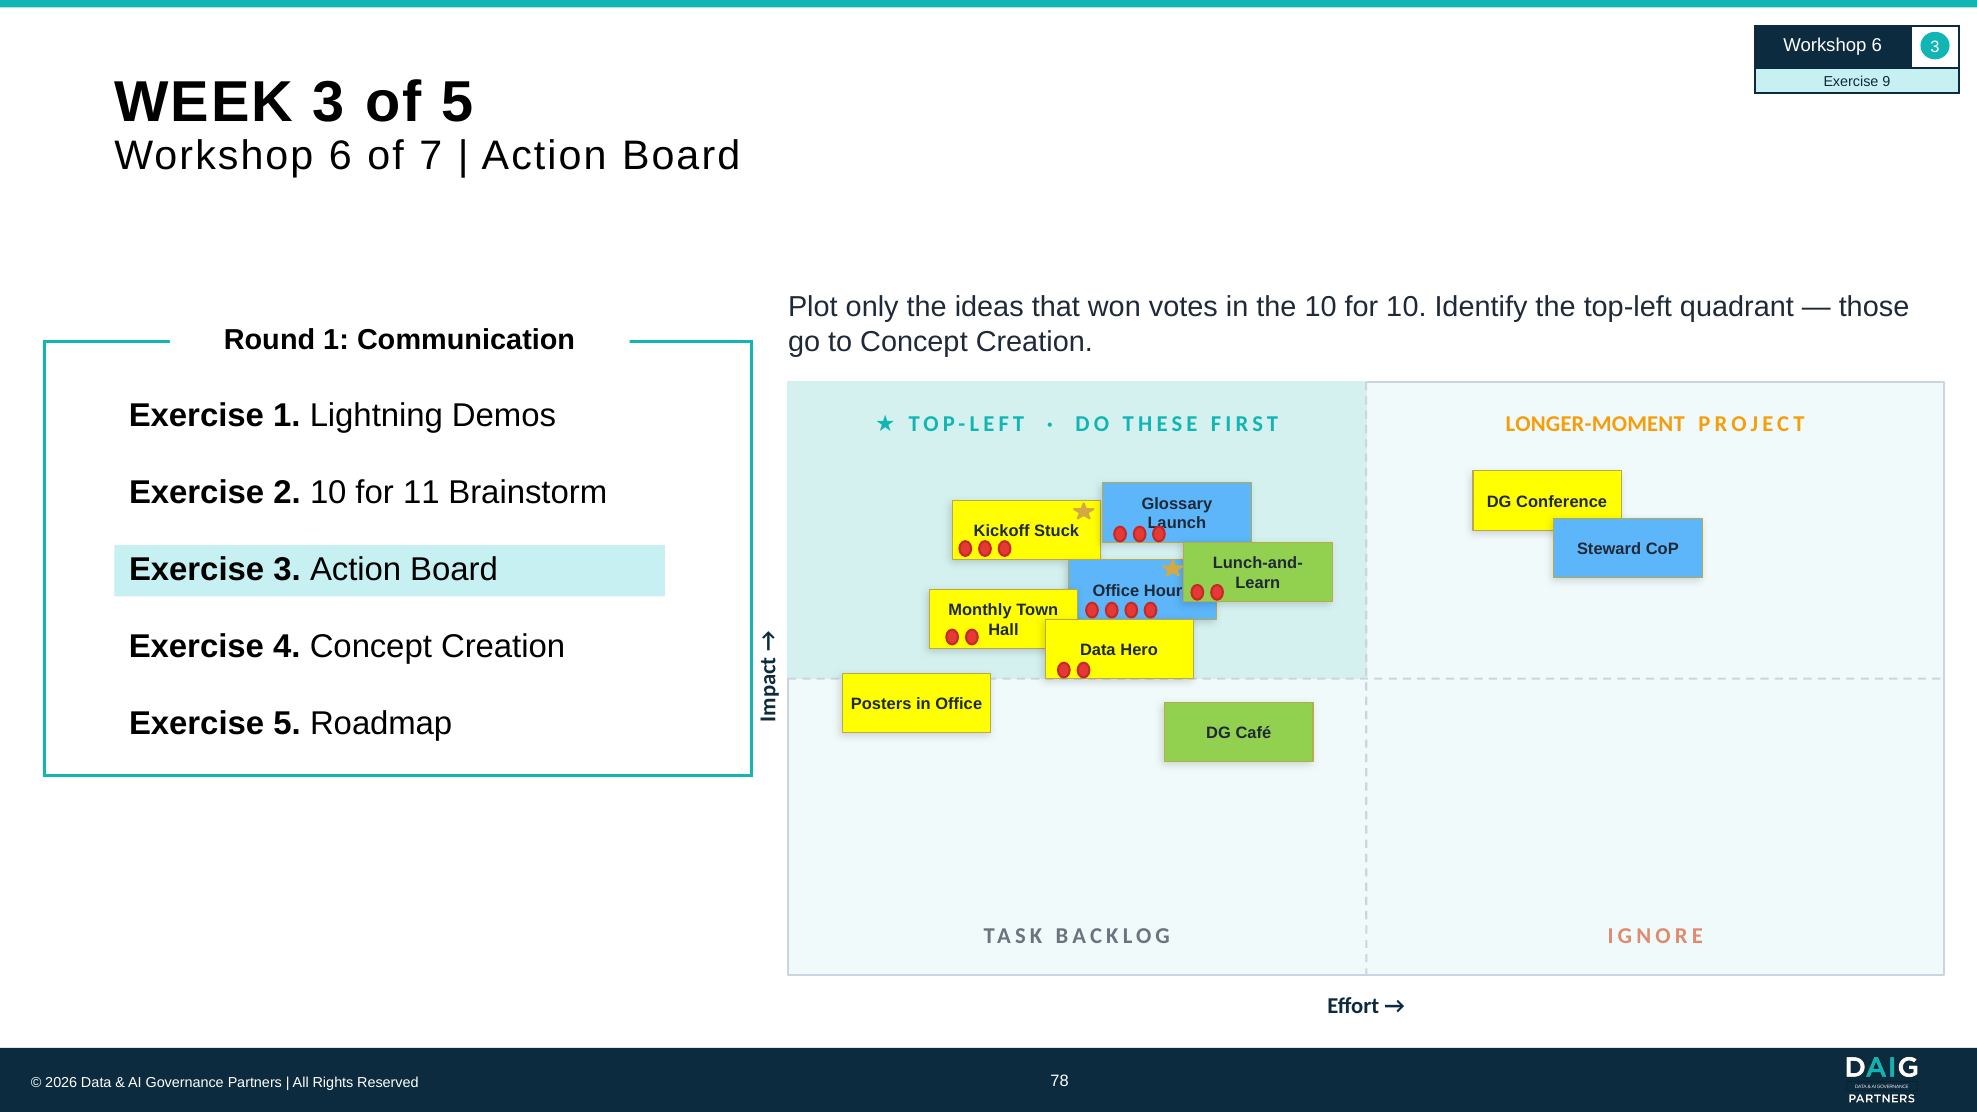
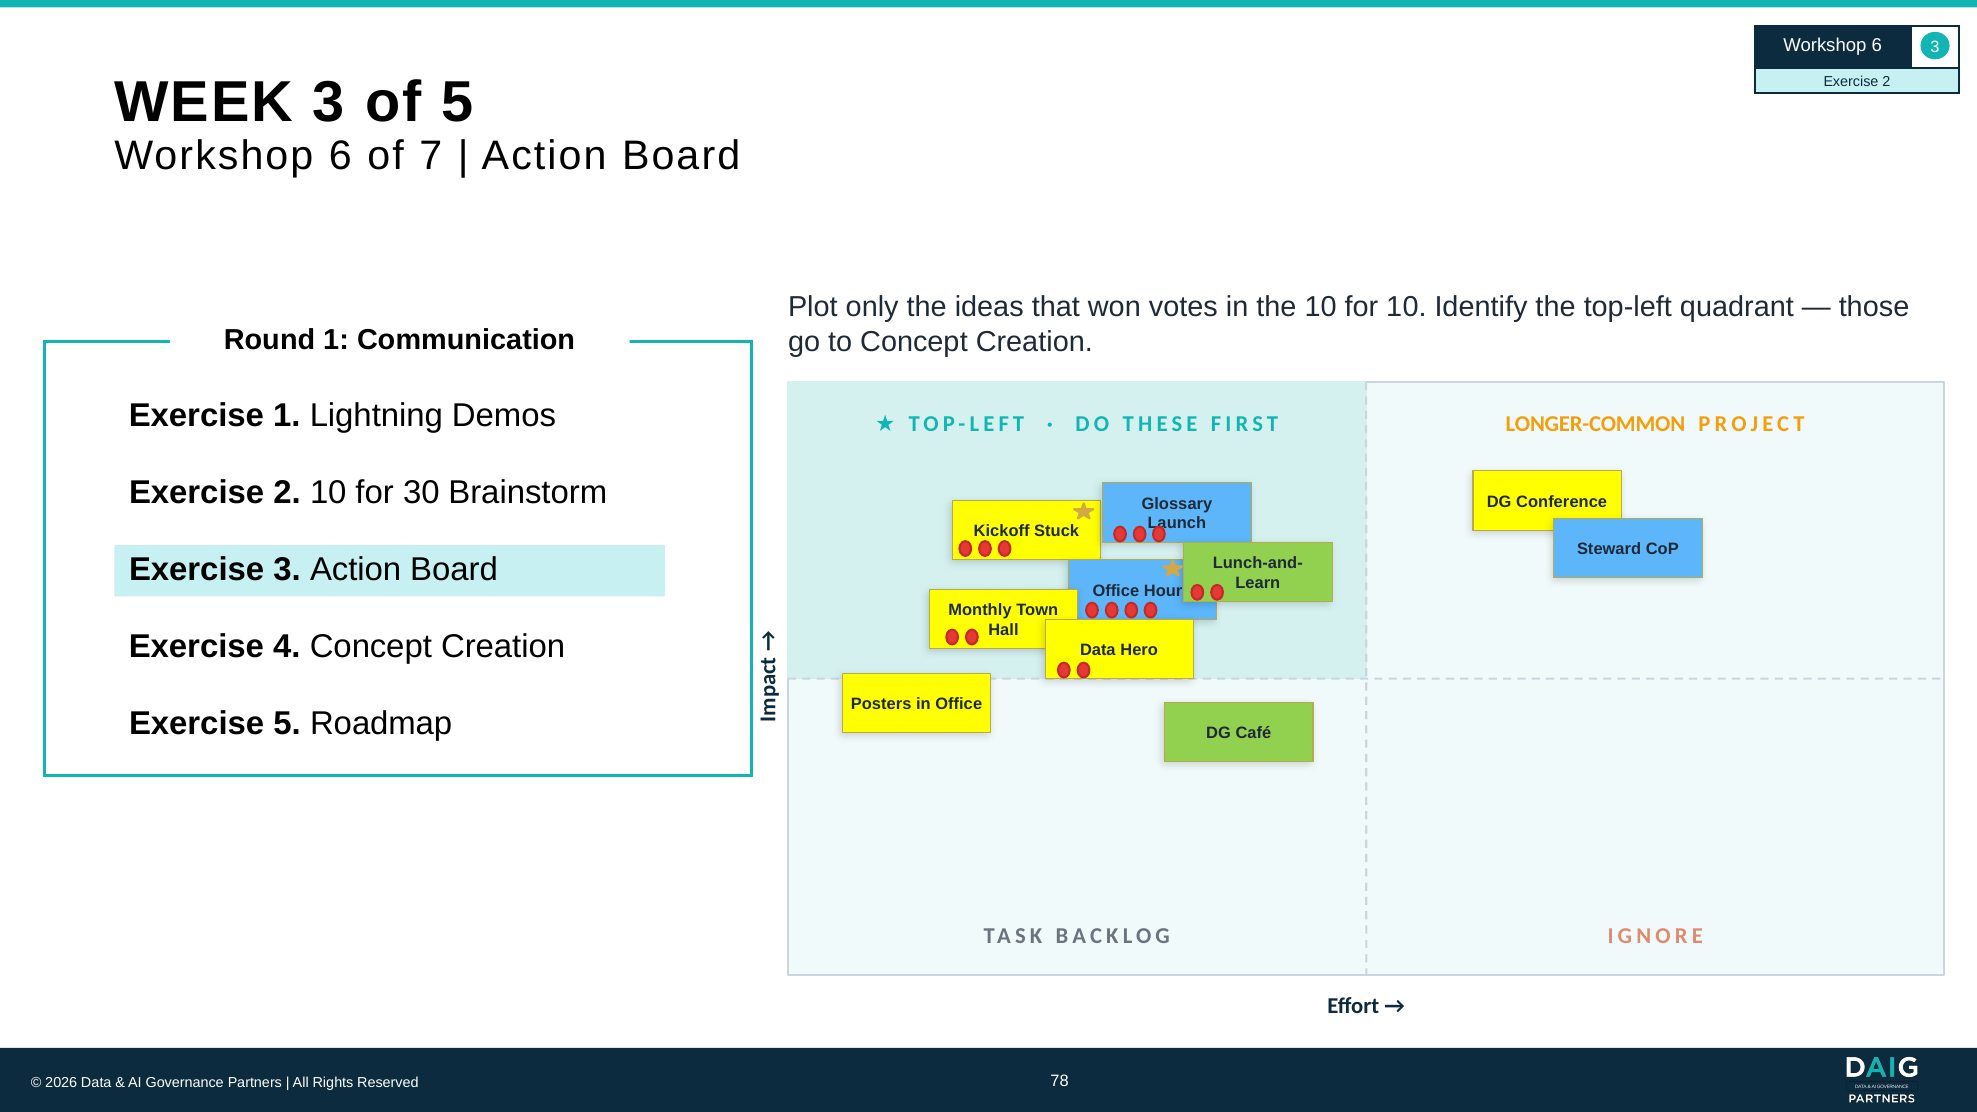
9: 9 -> 2 (1886, 82)
LONGER-MOMENT: LONGER-MOMENT -> LONGER-COMMON (1595, 424)
11: 11 -> 30 (421, 493)
